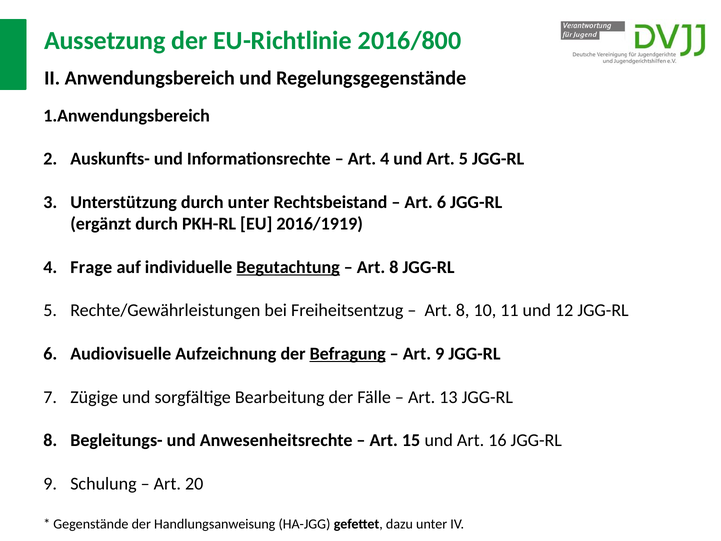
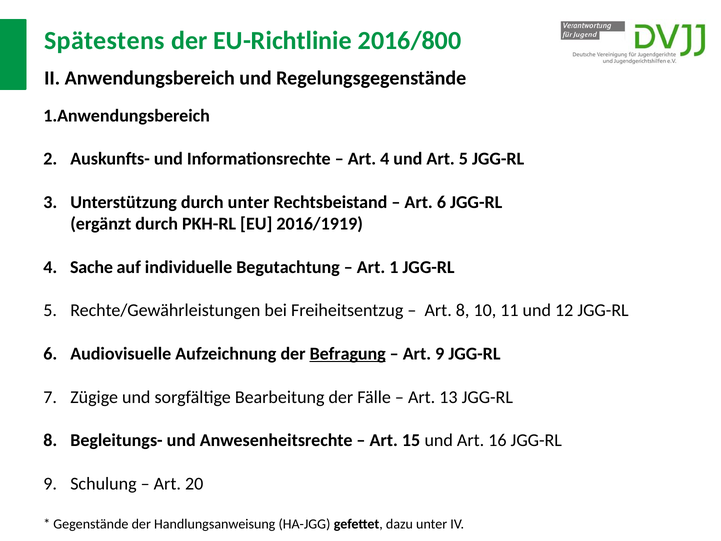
Aussetzung: Aussetzung -> Spätestens (105, 41)
Frage: Frage -> Sache (91, 267)
Begutachtung underline: present -> none (288, 267)
8: 8 -> 1 (394, 267)
